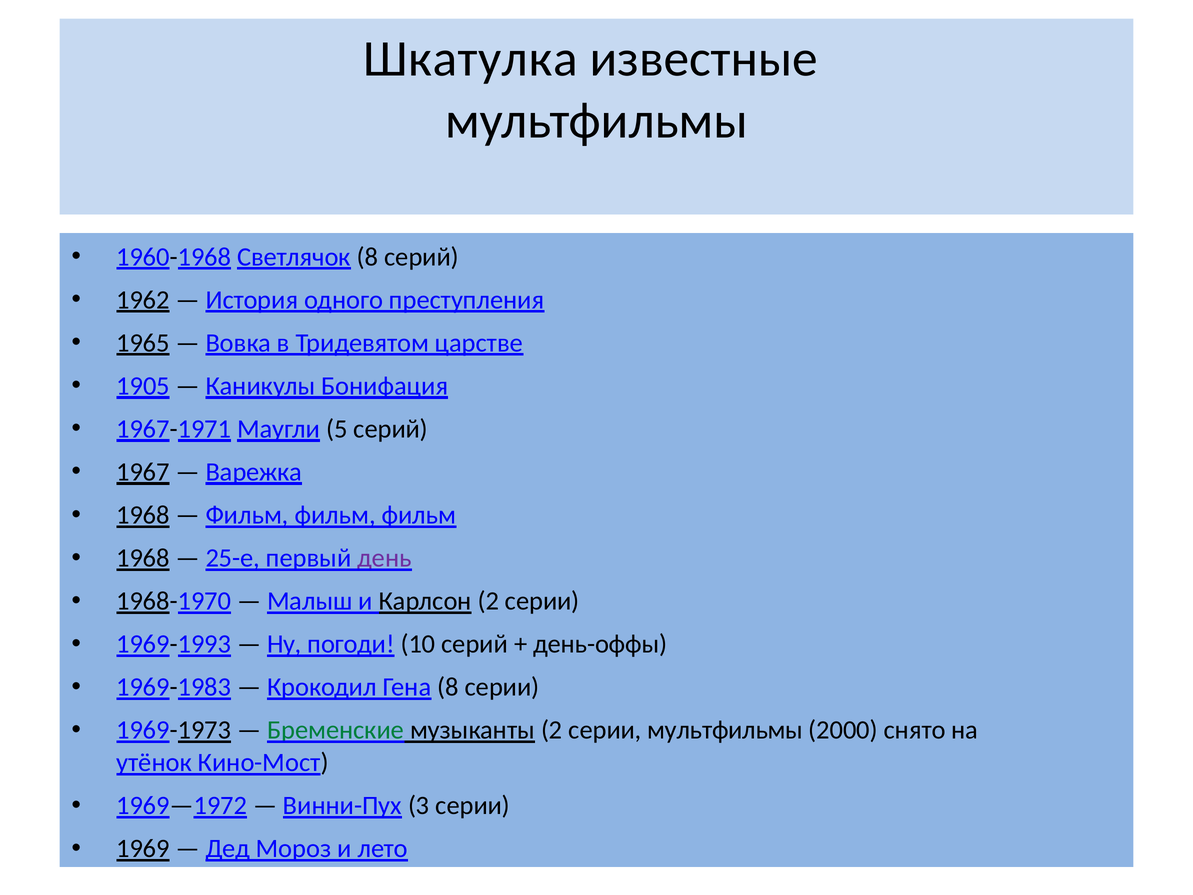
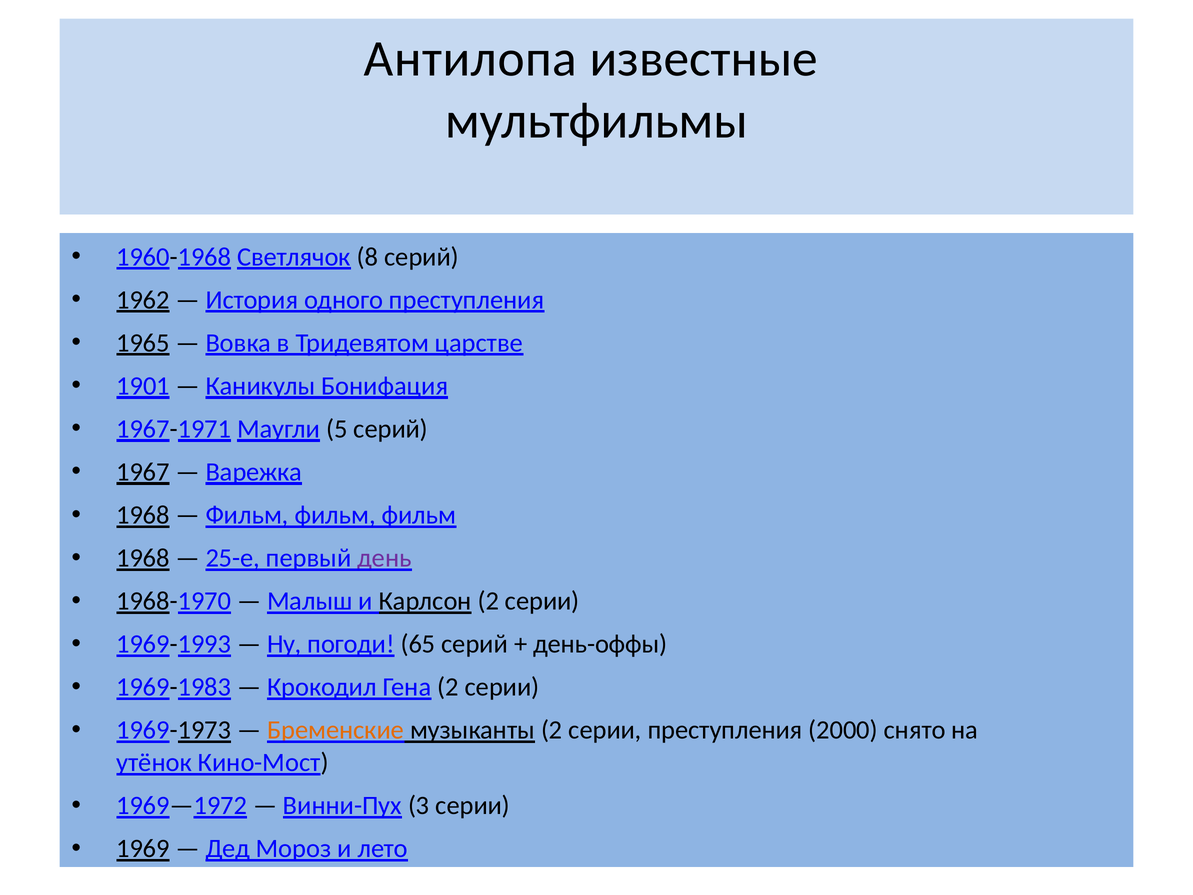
Шкатулка: Шкатулка -> Антилопа (470, 59)
1905: 1905 -> 1901 (143, 386)
10: 10 -> 65 (418, 644)
Гена 8: 8 -> 2 (448, 687)
Бременские colour: green -> orange (336, 730)
серии мультфильмы: мультфильмы -> преступления (725, 730)
